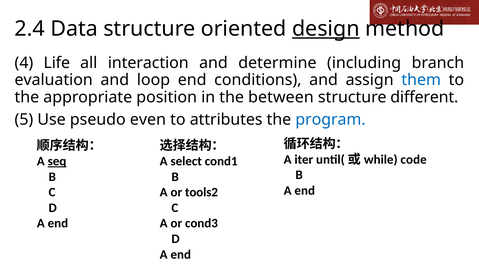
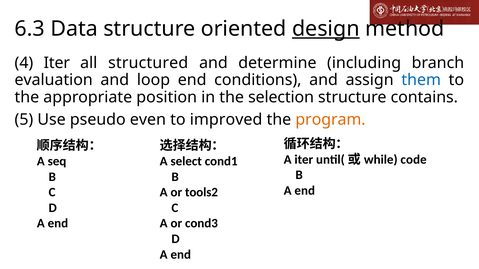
2.4: 2.4 -> 6.3 (30, 29)
4 Life: Life -> Iter (57, 63)
interaction: interaction -> structured (148, 63)
between: between -> selection (281, 97)
different: different -> contains (424, 97)
attributes: attributes -> improved (226, 120)
program colour: blue -> orange (330, 120)
seq underline: present -> none (57, 162)
